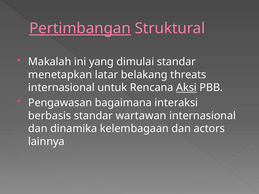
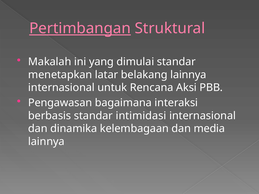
belakang threats: threats -> lainnya (188, 75)
Aksi underline: present -> none (186, 88)
wartawan: wartawan -> intimidasi (141, 116)
actors: actors -> media (209, 129)
